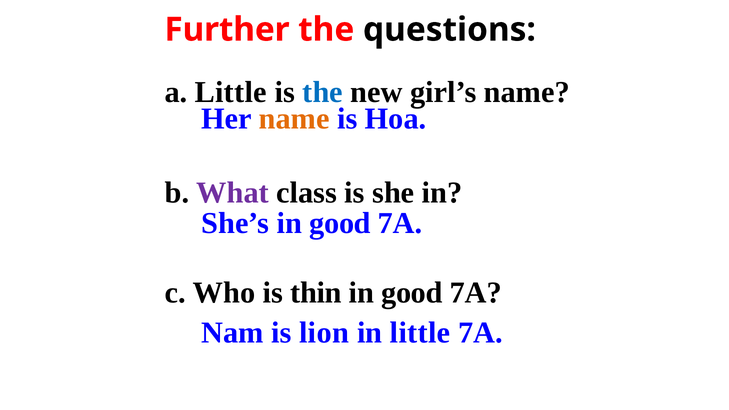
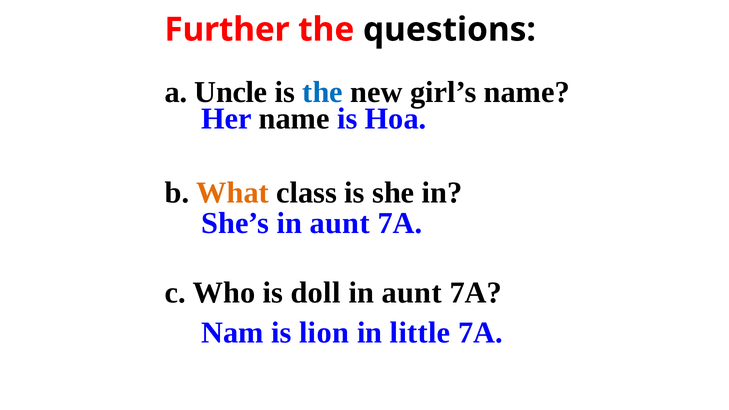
a Little: Little -> Uncle (231, 92)
name colour: orange -> black (294, 119)
What colour: purple -> orange (233, 193)
She’s in good: good -> aunt (340, 224)
thin: thin -> doll (316, 293)
good: good -> aunt (412, 293)
